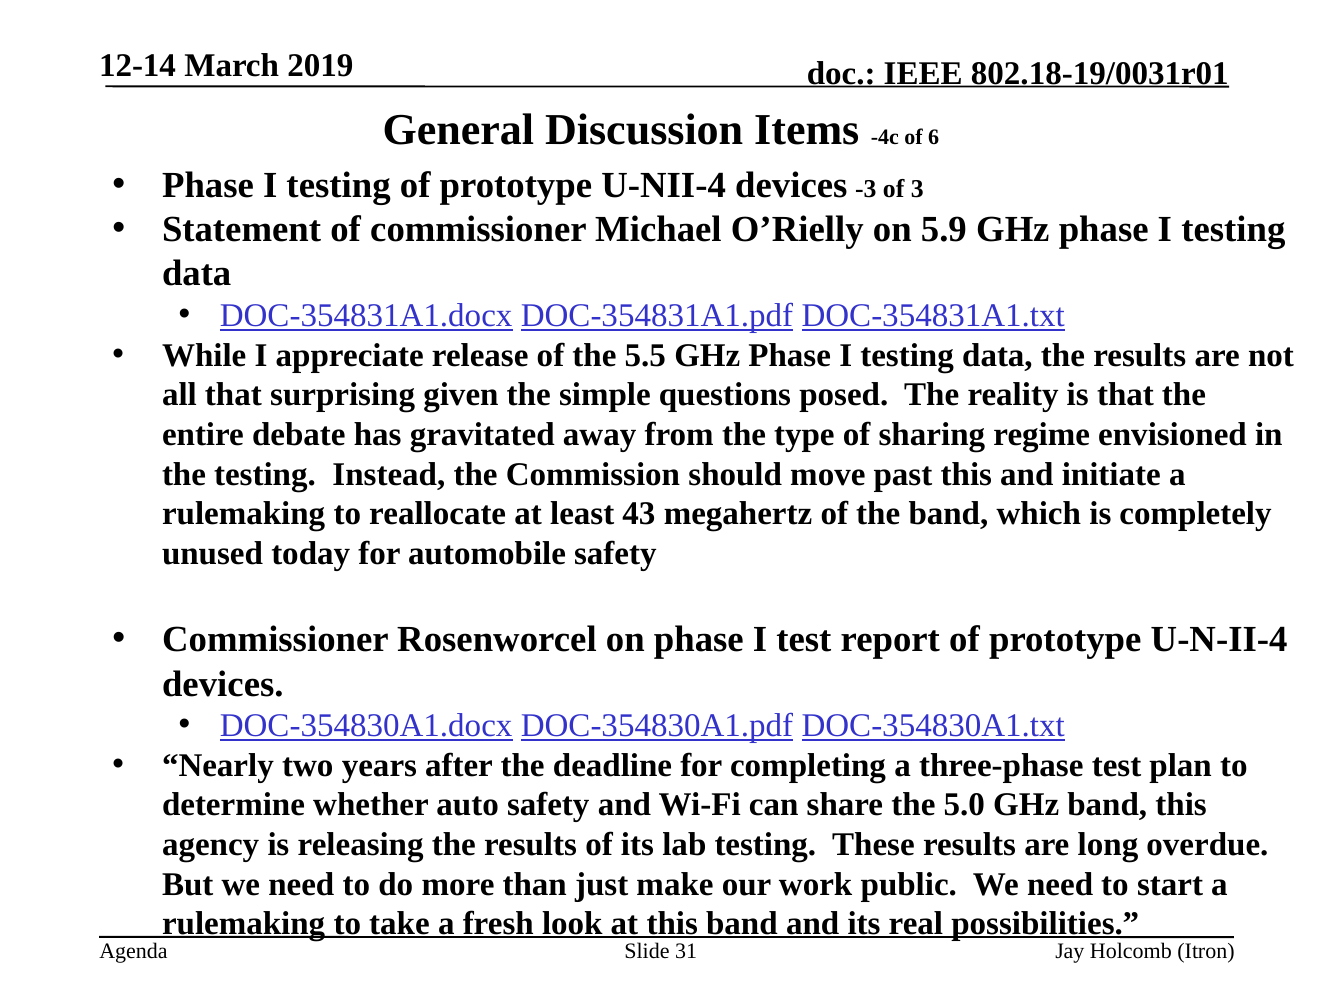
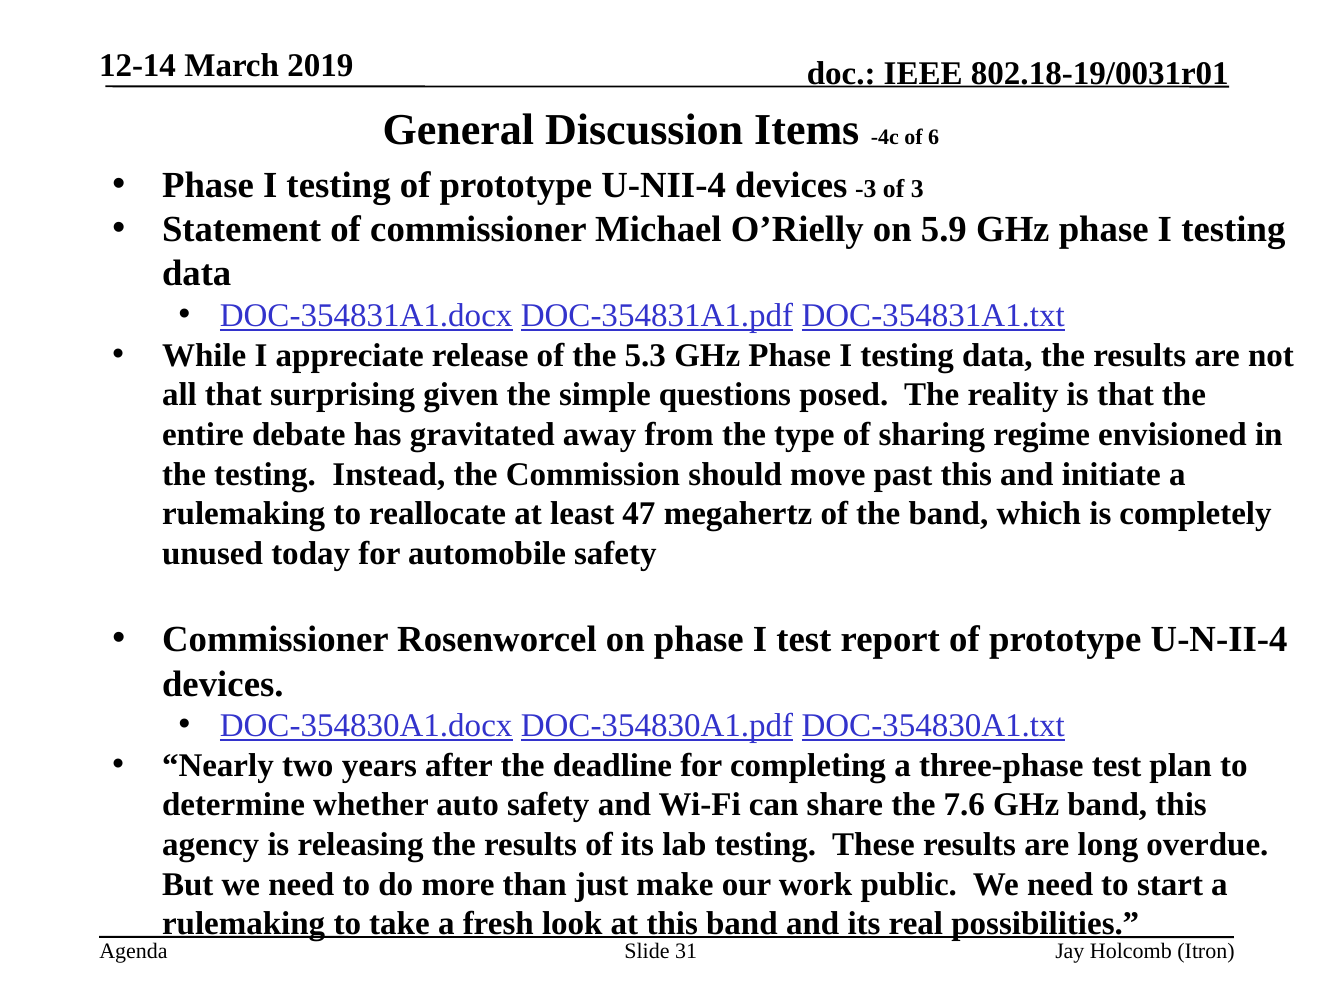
5.5: 5.5 -> 5.3 (645, 355)
43: 43 -> 47 (639, 514)
5.0: 5.0 -> 7.6 (964, 804)
